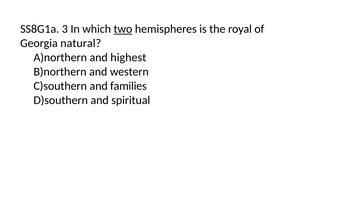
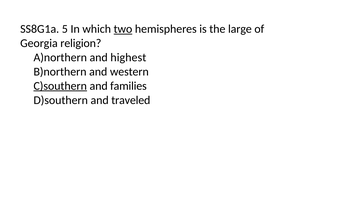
3: 3 -> 5 (65, 29)
royal: royal -> large (240, 29)
natural: natural -> religion (81, 43)
C)southern underline: none -> present (60, 86)
spiritual: spiritual -> traveled (131, 100)
